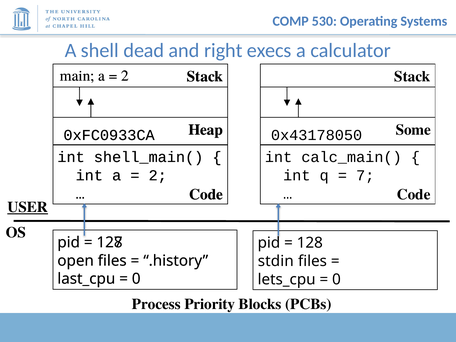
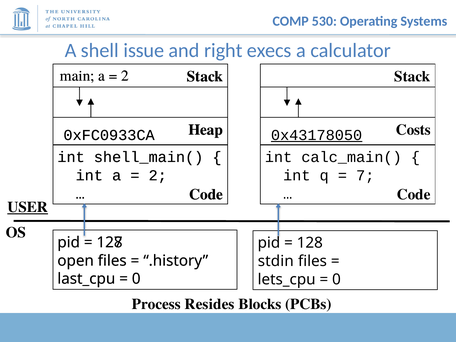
dead: dead -> issue (144, 50)
Some: Some -> Costs (413, 130)
0x43178050 underline: none -> present (317, 135)
Priority: Priority -> Resides (210, 304)
